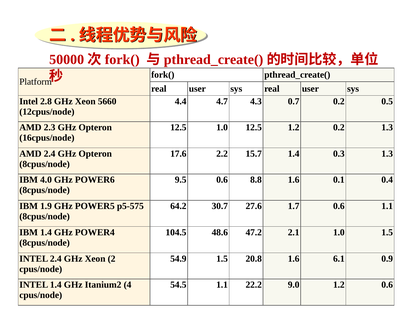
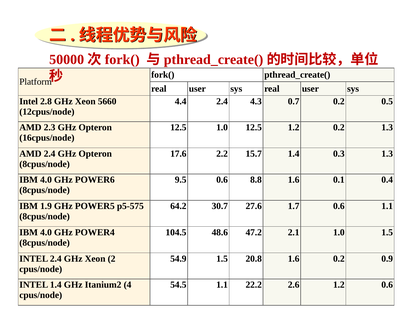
4.4 4.7: 4.7 -> 2.4 (222, 101)
1.4: 1.4 -> 4.0 (46, 233)
1.6 6.1: 6.1 -> 0.2 (339, 259)
9.0: 9.0 -> 2.6 (294, 285)
